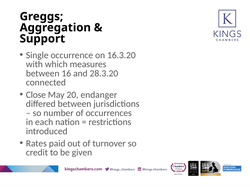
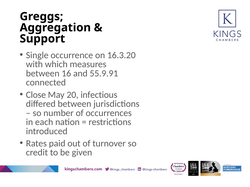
28.3.20: 28.3.20 -> 55.9.91 (104, 74)
endanger: endanger -> infectious (99, 95)
